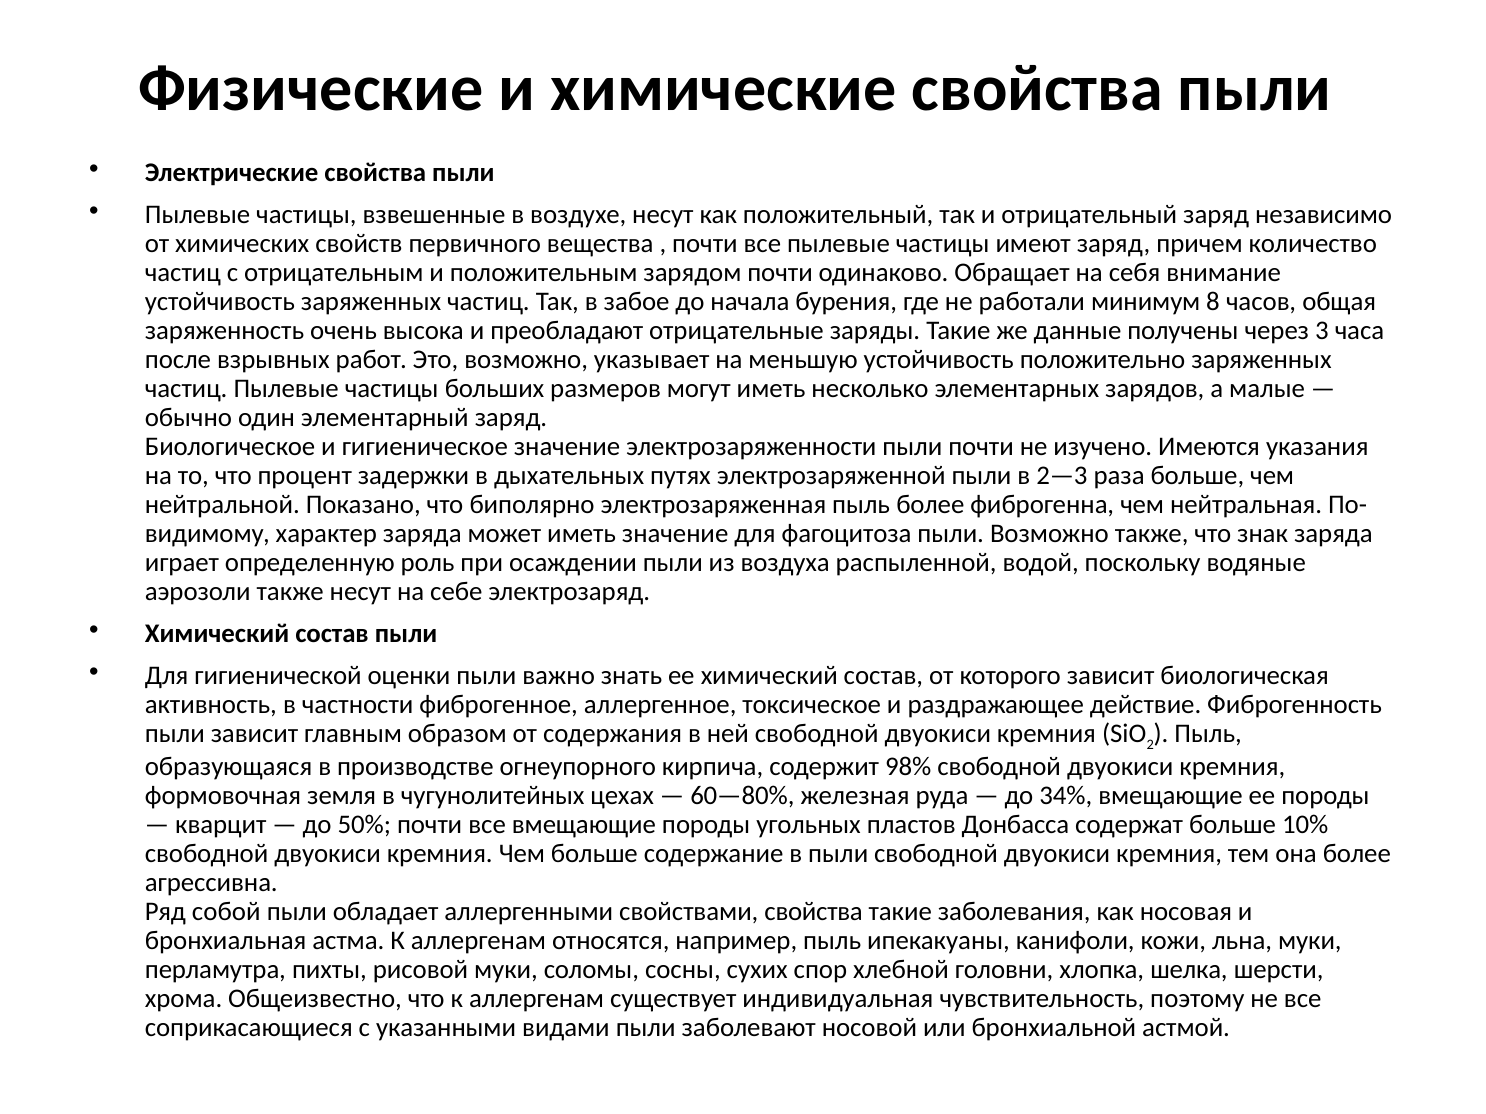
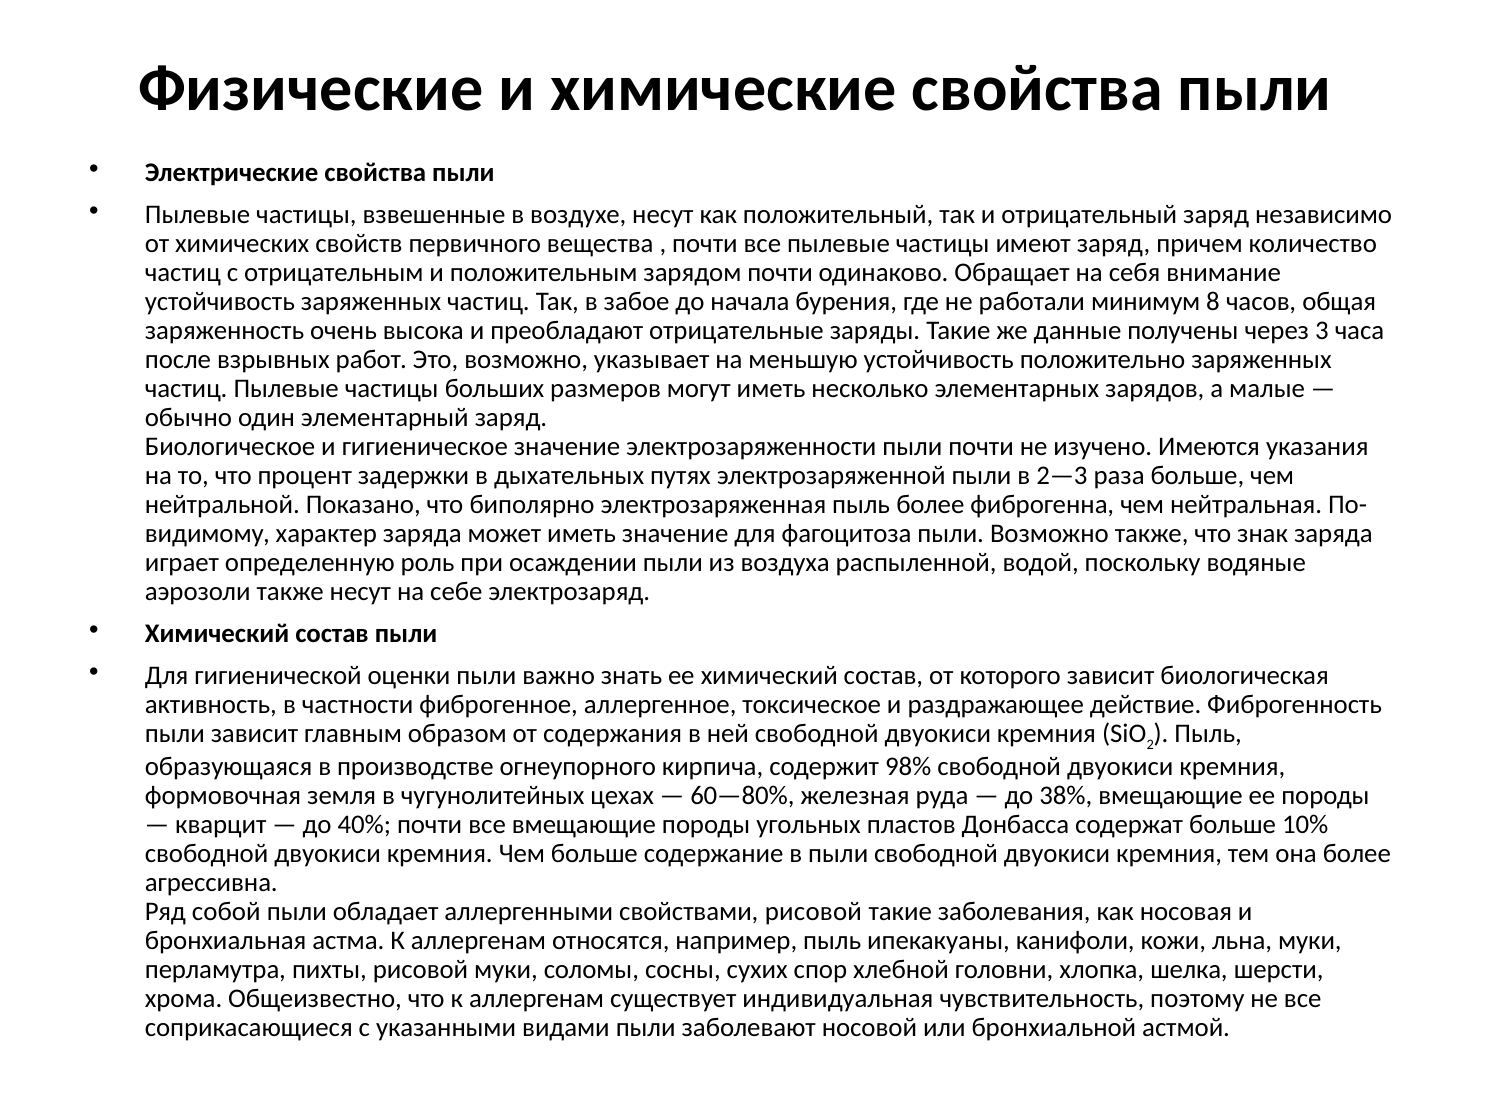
34%: 34% -> 38% (1066, 796)
50%: 50% -> 40% (364, 825)
свойствами свойства: свойства -> рисовой (813, 912)
